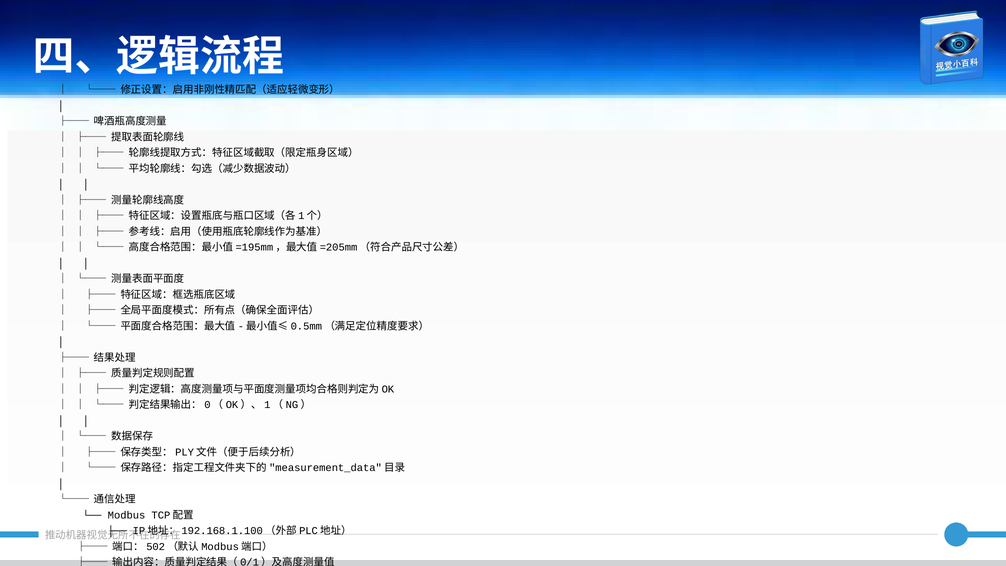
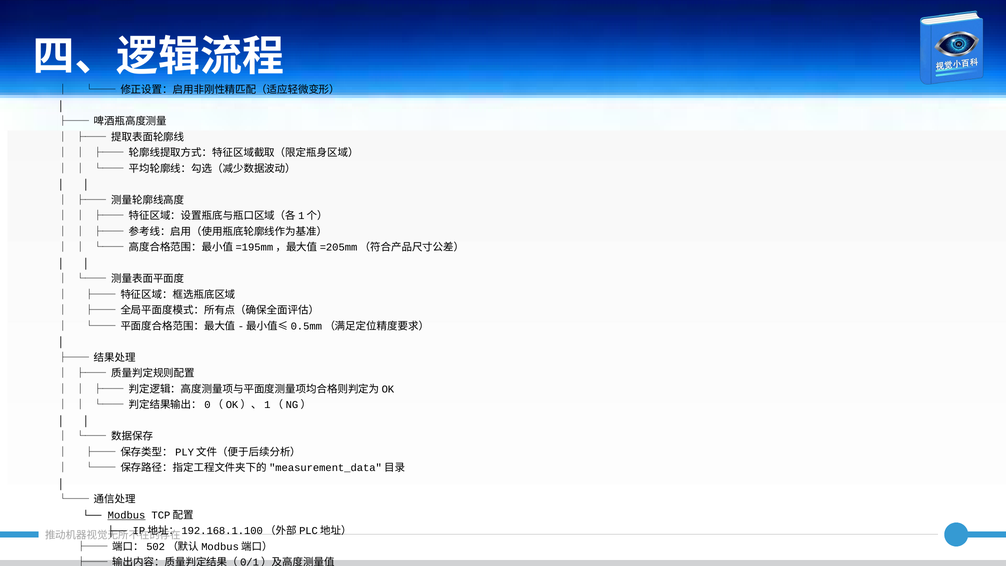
Modbus underline: none -> present (127, 515)
